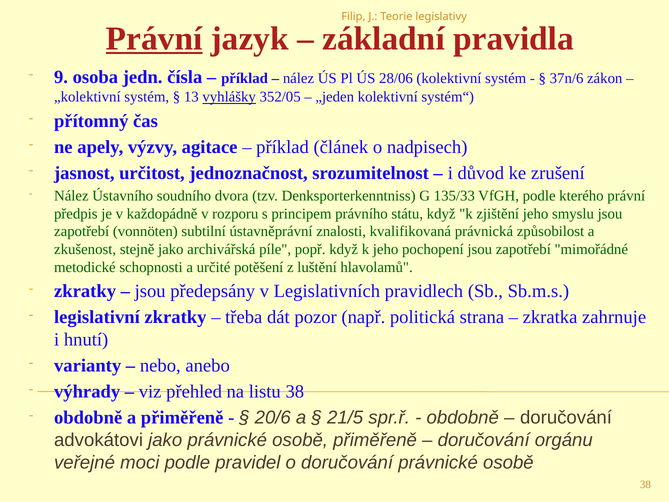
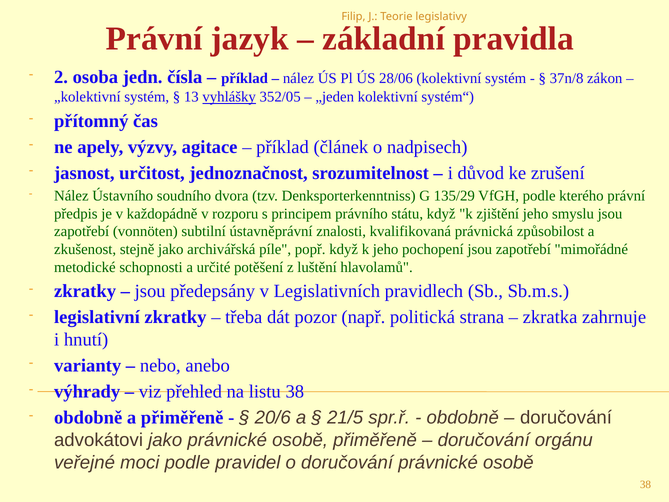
Právní underline: present -> none (154, 39)
9: 9 -> 2 (61, 77)
37n/6: 37n/6 -> 37n/8 (567, 78)
135/33: 135/33 -> 135/29 (454, 196)
